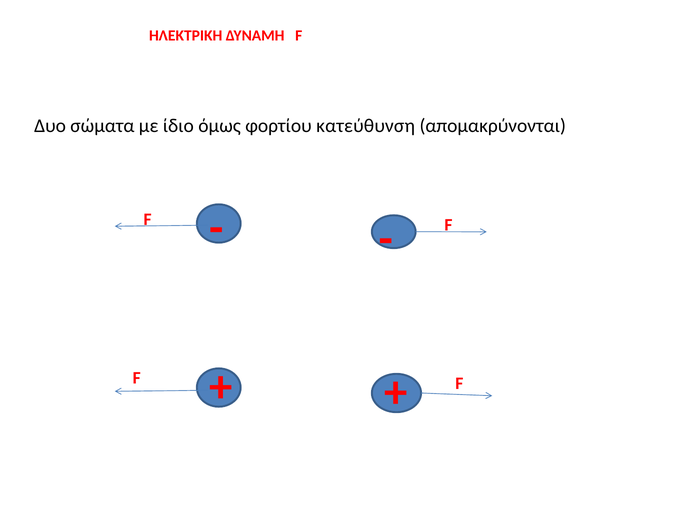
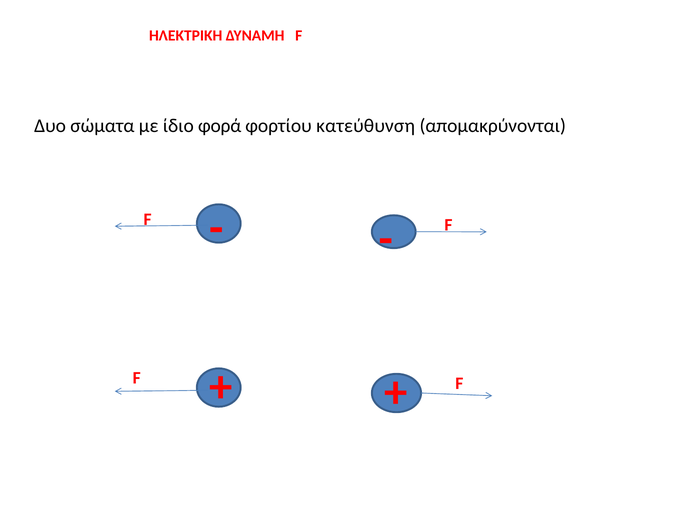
όμως: όμως -> φορά (220, 126)
